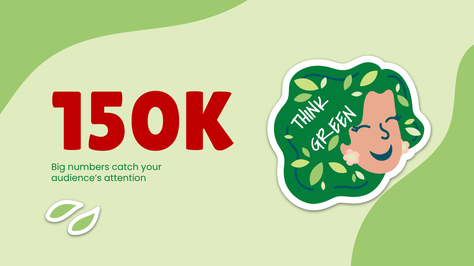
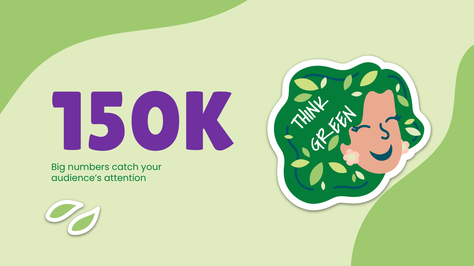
150K colour: red -> purple (143, 123)
